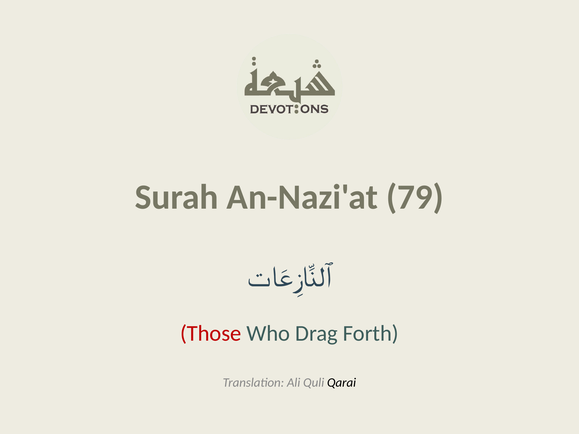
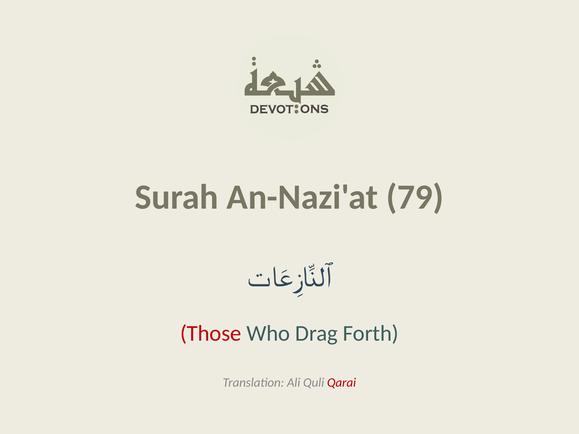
Qarai colour: black -> red (342, 383)
